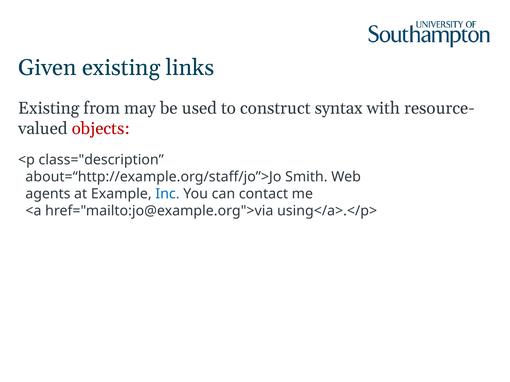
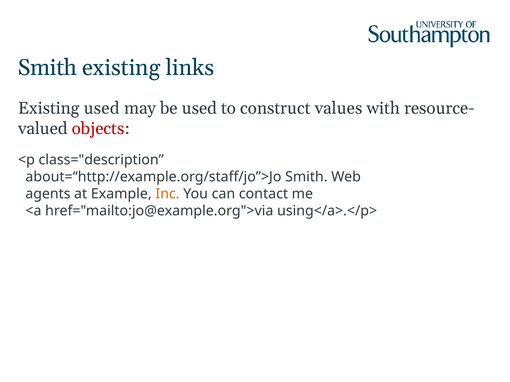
Given: Given -> Smith (47, 68)
Existing from: from -> used (102, 108)
syntax: syntax -> values (339, 108)
Inc colour: blue -> orange (167, 194)
